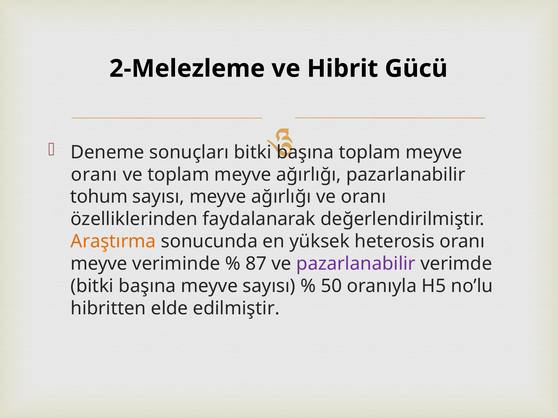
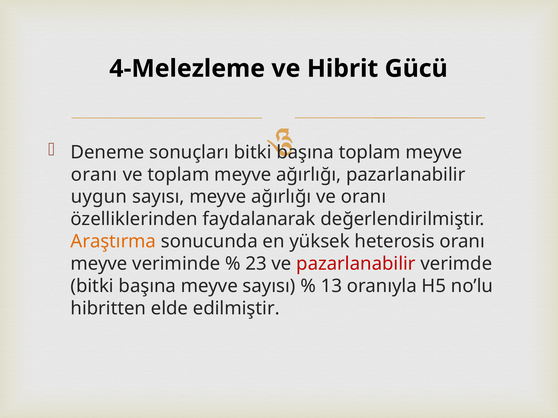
2-Melezleme: 2-Melezleme -> 4-Melezleme (187, 69)
tohum: tohum -> uygun (99, 197)
87: 87 -> 23 (256, 264)
pazarlanabilir colour: purple -> red (356, 264)
50: 50 -> 13 (331, 286)
